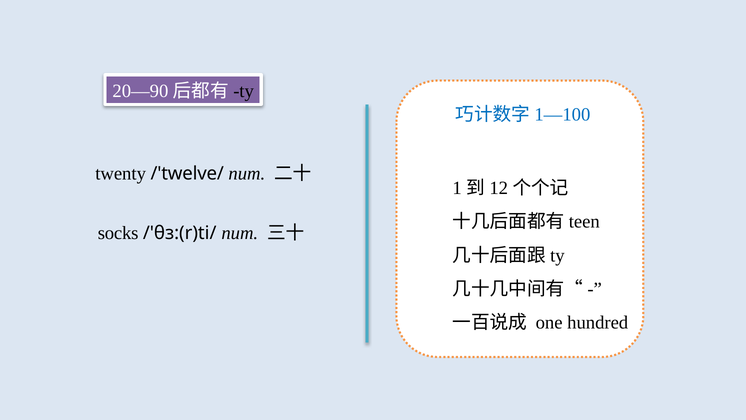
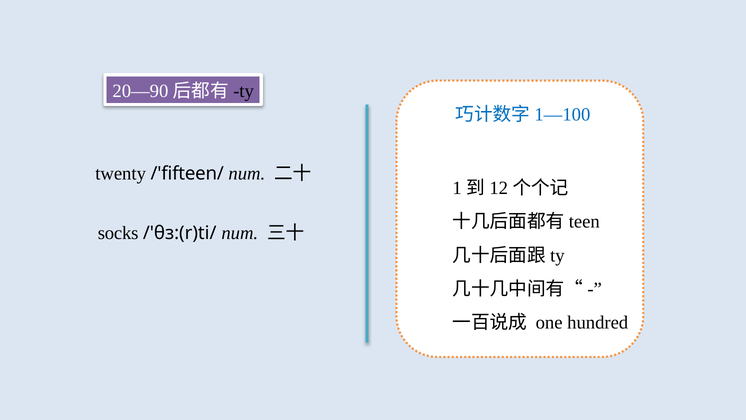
/'twelve/: /'twelve/ -> /'fifteen/ (187, 173)
